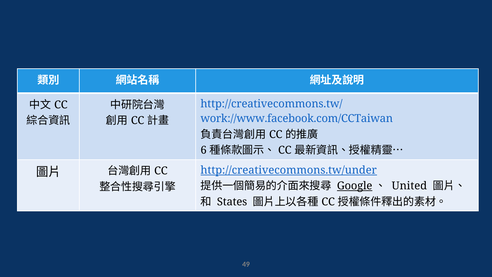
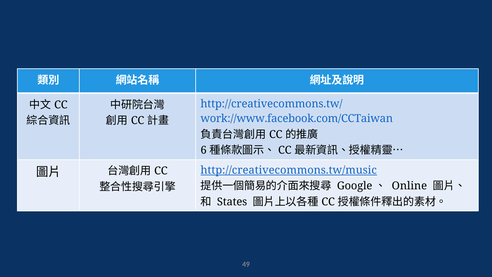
http://creativecommons.tw/under: http://creativecommons.tw/under -> http://creativecommons.tw/music (289, 170)
Google underline: present -> none (355, 186)
United: United -> Online (409, 186)
